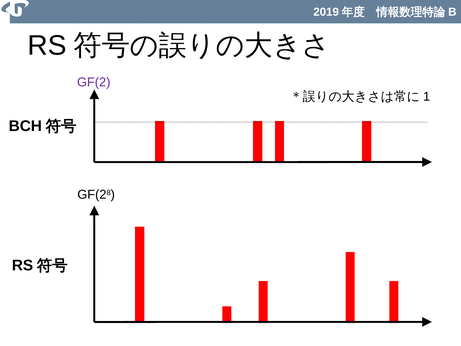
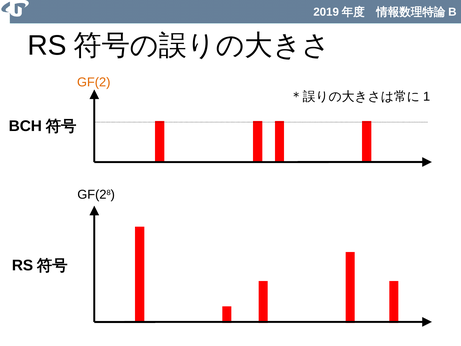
GF(2 colour: purple -> orange (94, 82)
